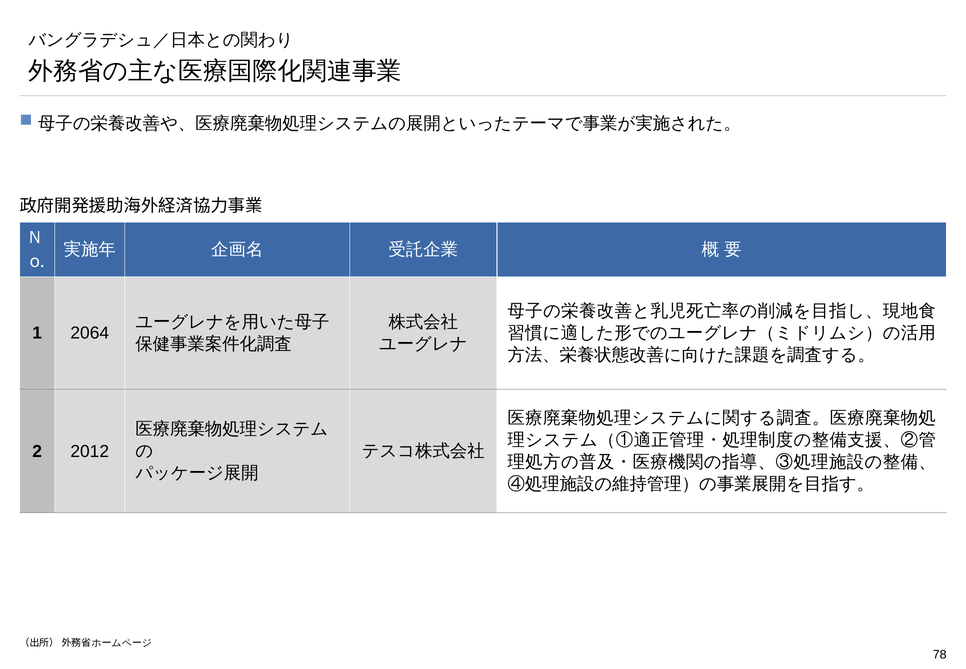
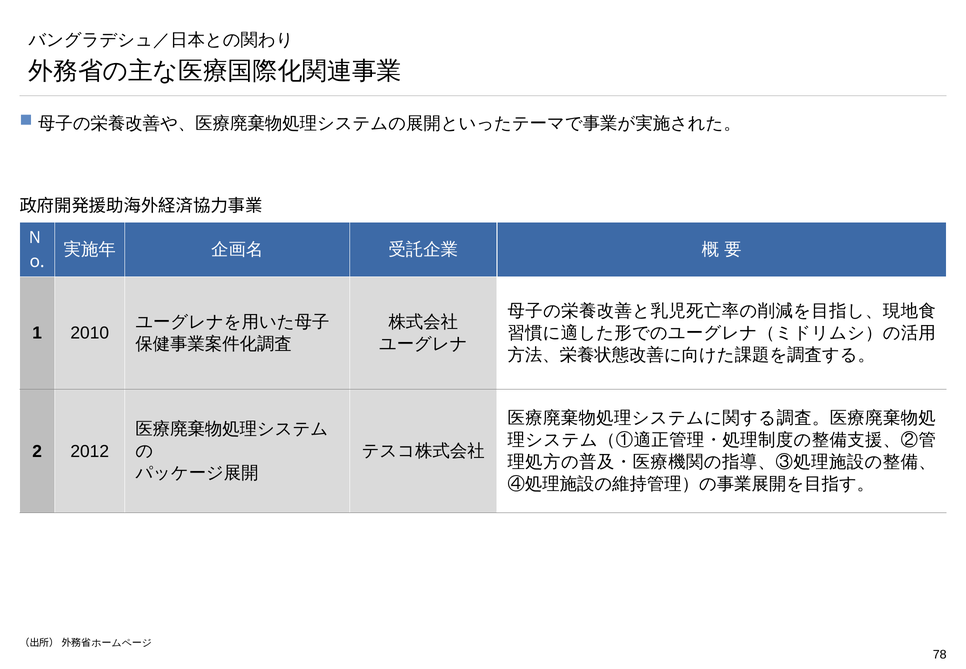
2064: 2064 -> 2010 (90, 333)
